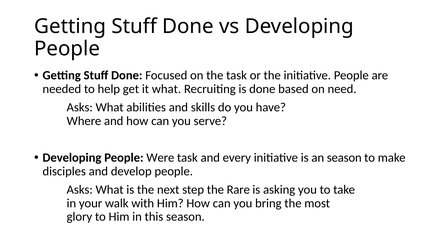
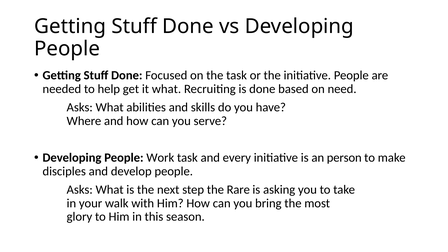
Were: Were -> Work (160, 158)
an season: season -> person (344, 158)
